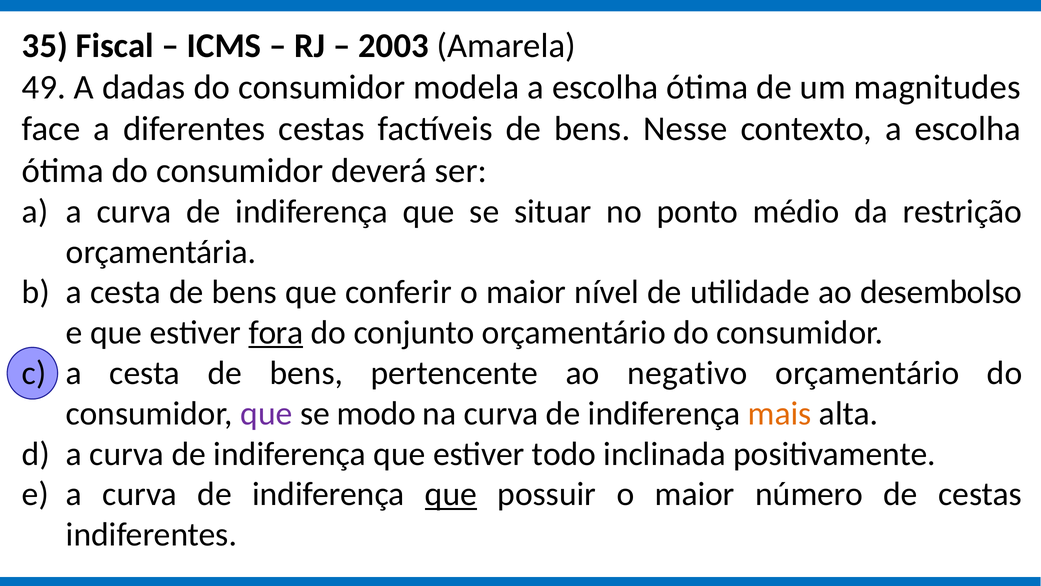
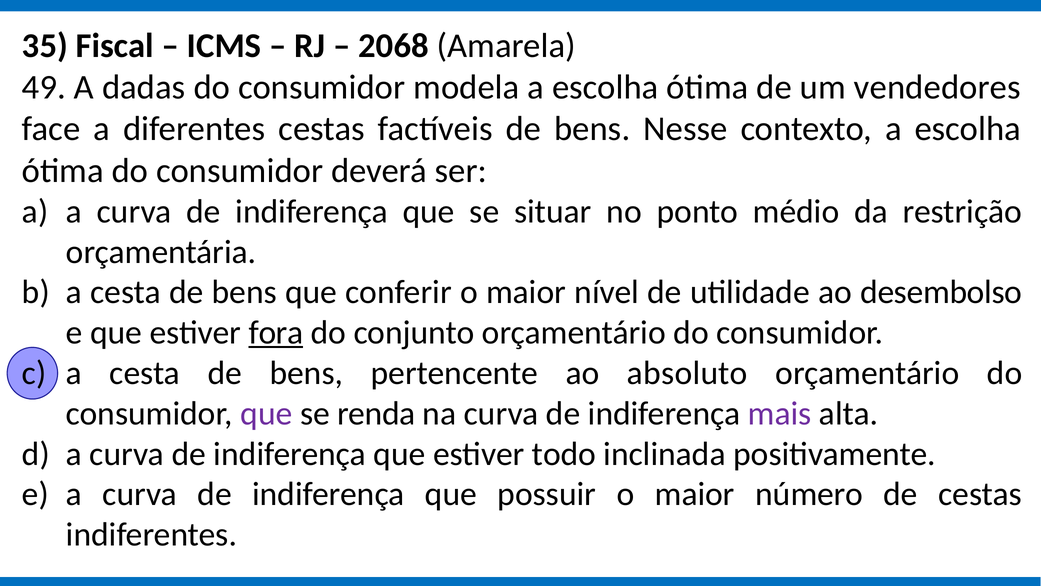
2003: 2003 -> 2068 (394, 46)
magnitudes: magnitudes -> vendedores (937, 87)
negativo: negativo -> absoluto (687, 373)
modo: modo -> renda (376, 413)
mais colour: orange -> purple (780, 413)
que underline: present -> none (451, 494)
